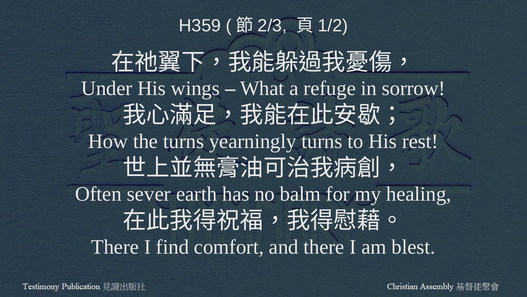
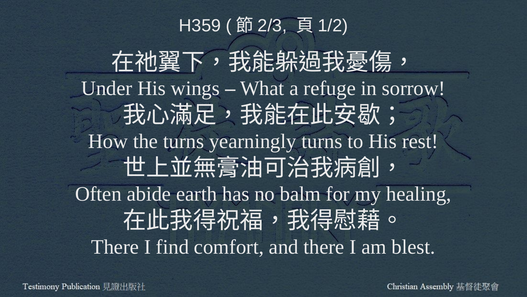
sever: sever -> abide (149, 194)
